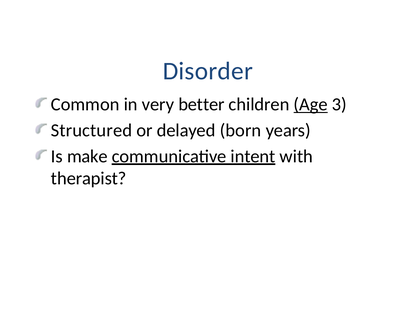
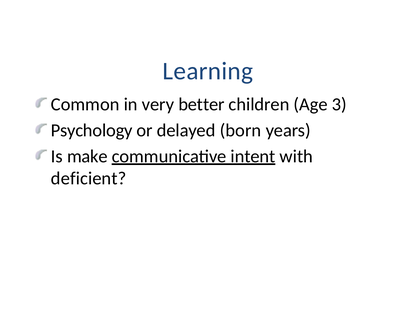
Disorder: Disorder -> Learning (208, 71)
Age underline: present -> none (311, 104)
Structured: Structured -> Psychology (92, 130)
therapist: therapist -> deficient (89, 178)
